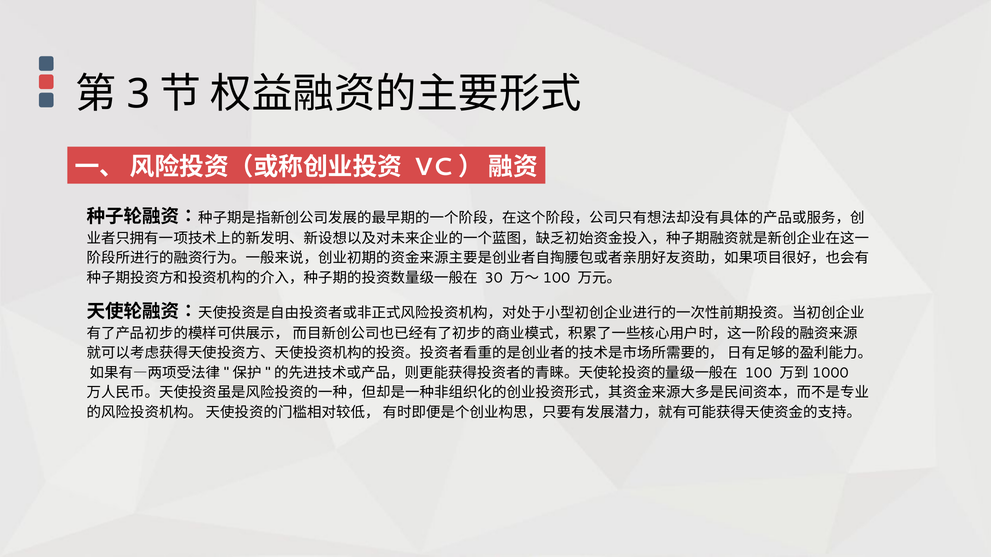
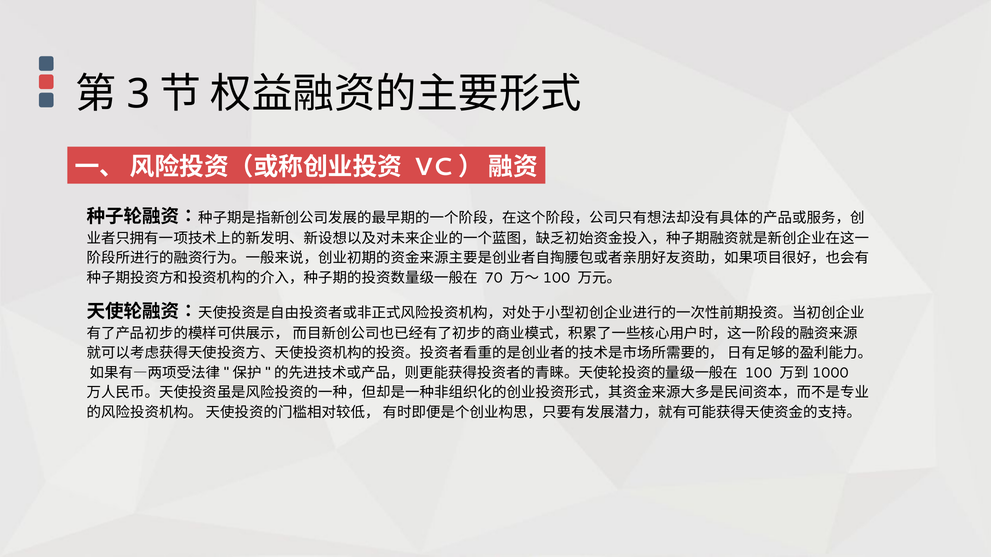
30: 30 -> 70 (494, 278)
